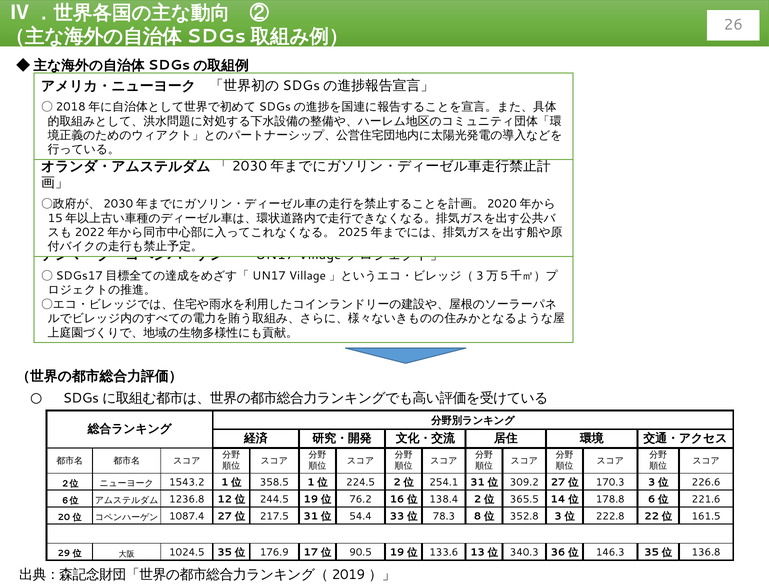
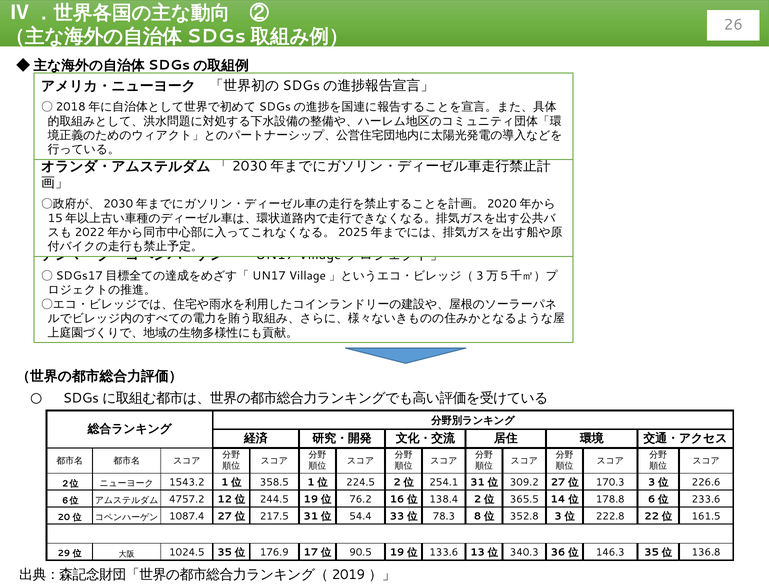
1236.8: 1236.8 -> 4757.2 (187, 499)
221.6: 221.6 -> 233.6 (706, 499)
